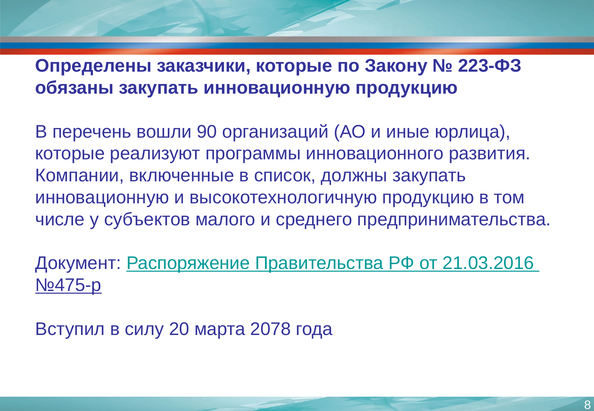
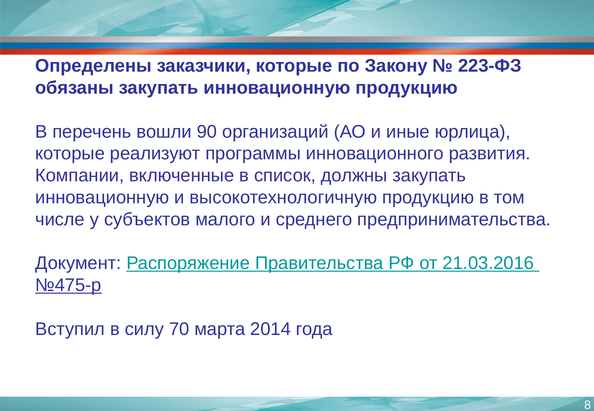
20: 20 -> 70 (179, 329)
2078: 2078 -> 2014 (271, 329)
